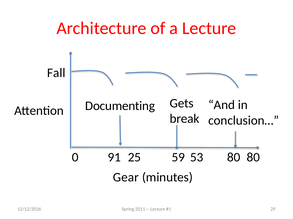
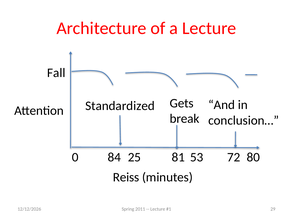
Documenting: Documenting -> Standardized (120, 106)
91: 91 -> 84 (114, 158)
59: 59 -> 81 (178, 158)
53 80: 80 -> 72 (234, 158)
Gear: Gear -> Reiss (126, 178)
